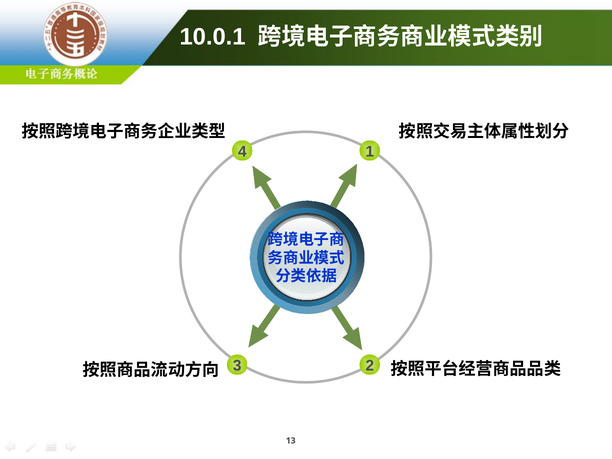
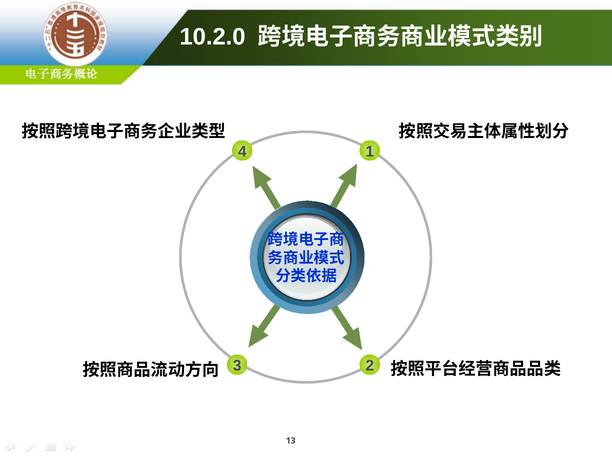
10.0.1: 10.0.1 -> 10.2.0 (213, 37)
